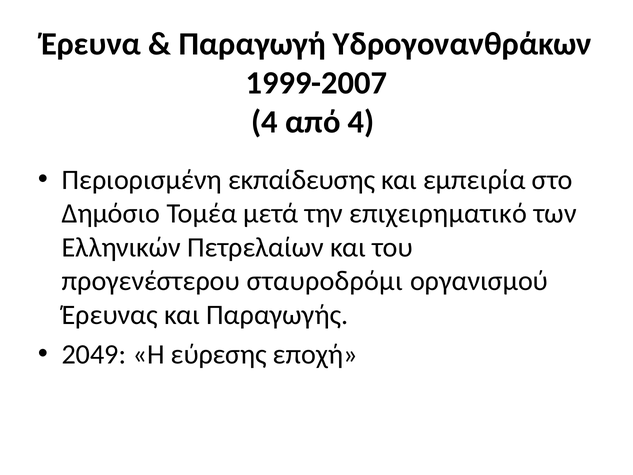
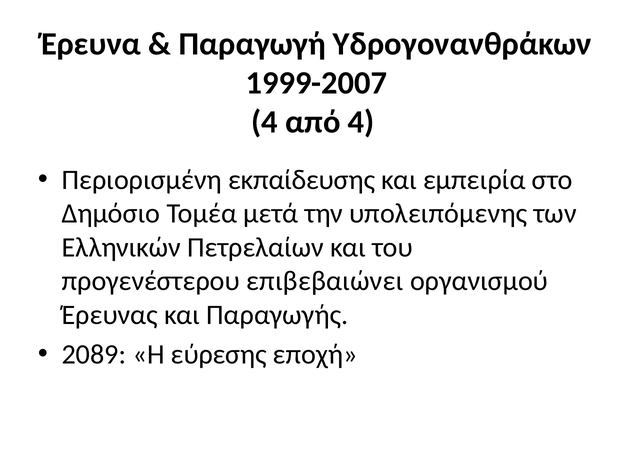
επιχειρηματικό: επιχειρηματικό -> υπολειπόμενης (438, 213)
σταυροδρόμι: σταυροδρόμι -> επιβεβαιώνει (325, 281)
2049: 2049 -> 2089 (94, 354)
